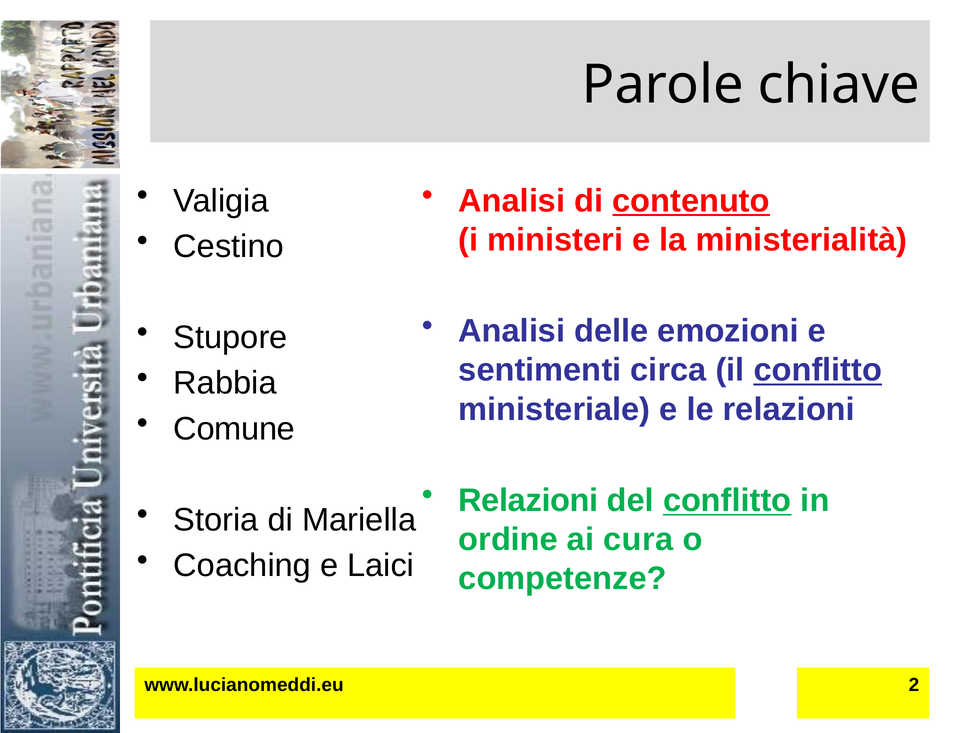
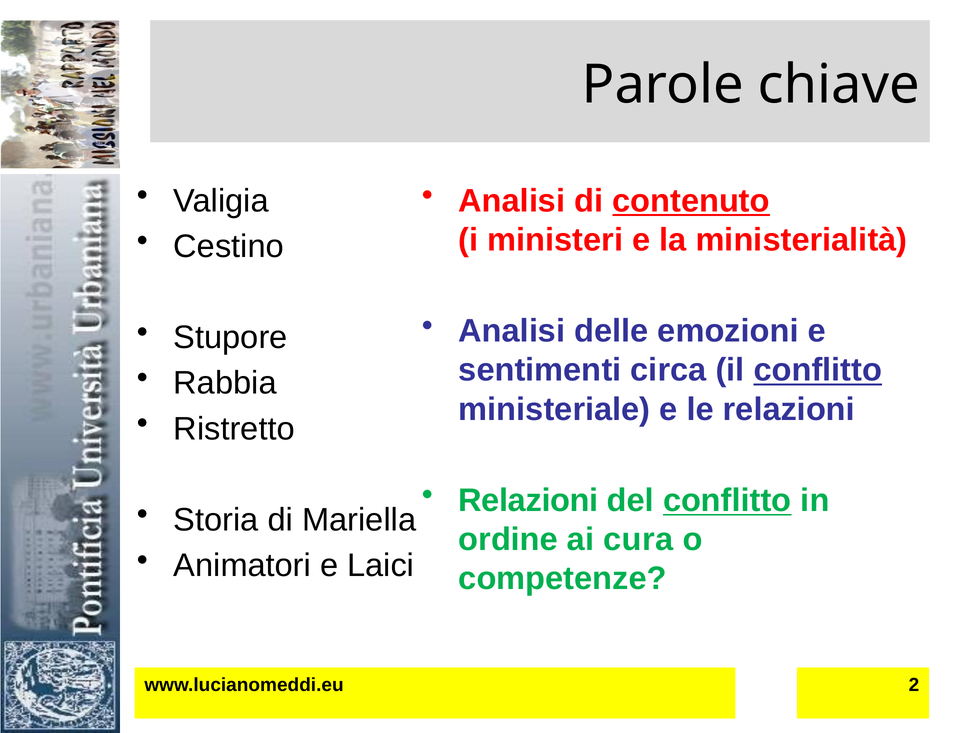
Comune: Comune -> Ristretto (234, 429)
Coaching: Coaching -> Animatori (242, 566)
